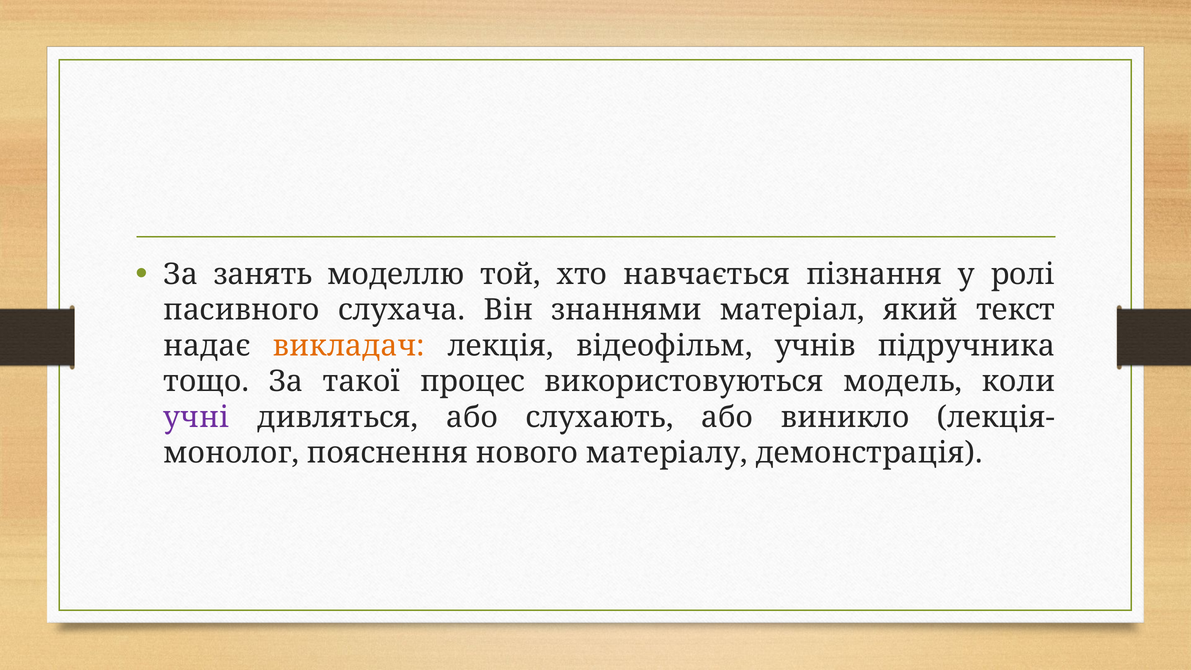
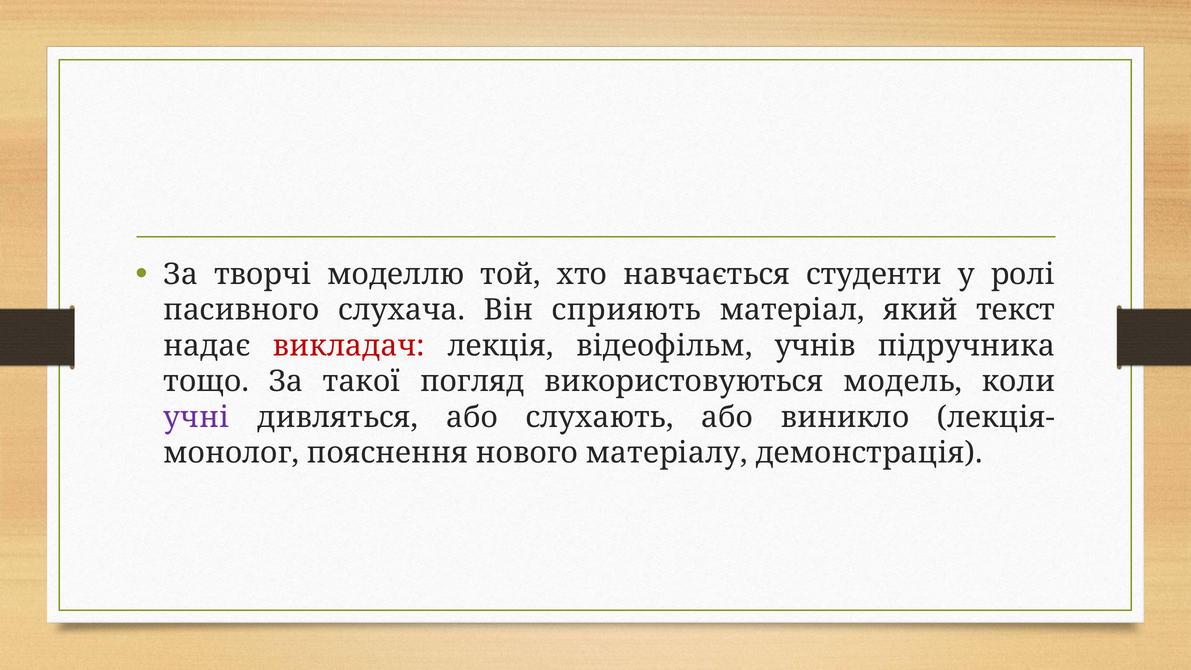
занять: занять -> творчі (263, 274)
пізнання: пізнання -> студенти (874, 274)
знаннями: знаннями -> сприяють (626, 310)
викладач colour: orange -> red (349, 346)
процес: процес -> погляд (472, 381)
